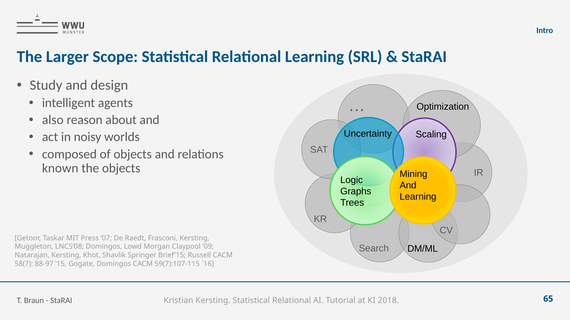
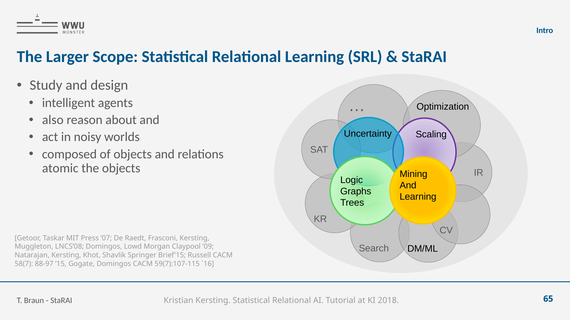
known: known -> atomic (60, 168)
